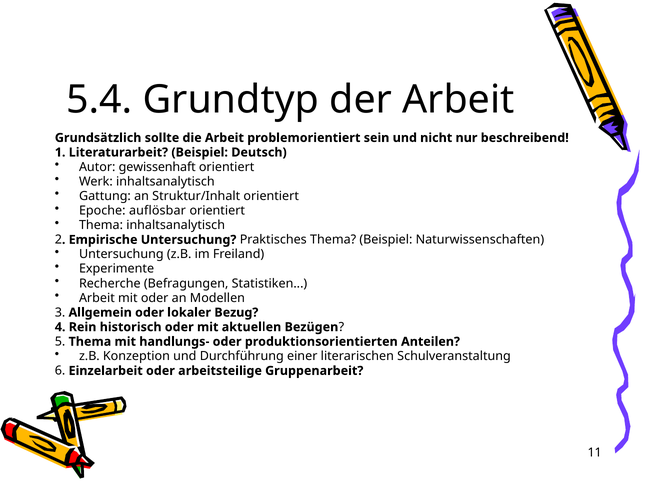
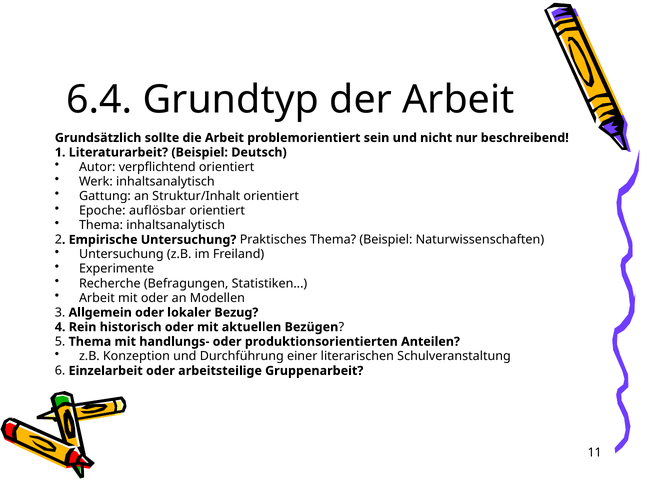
5.4: 5.4 -> 6.4 (99, 99)
gewissenhaft: gewissenhaft -> verpflichtend (157, 167)
